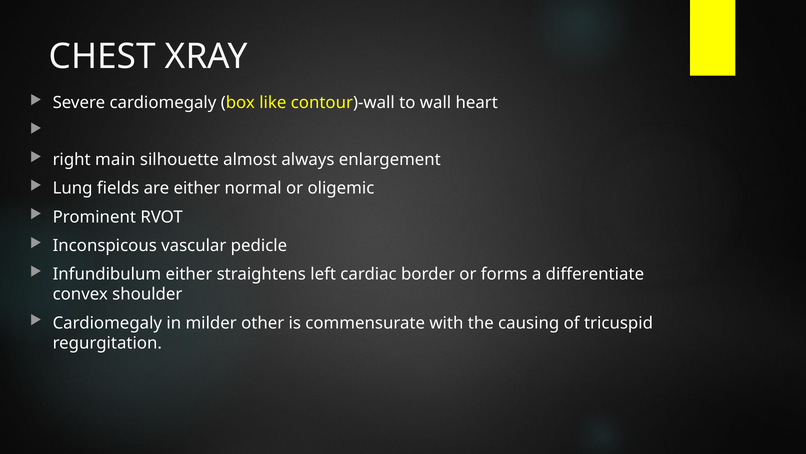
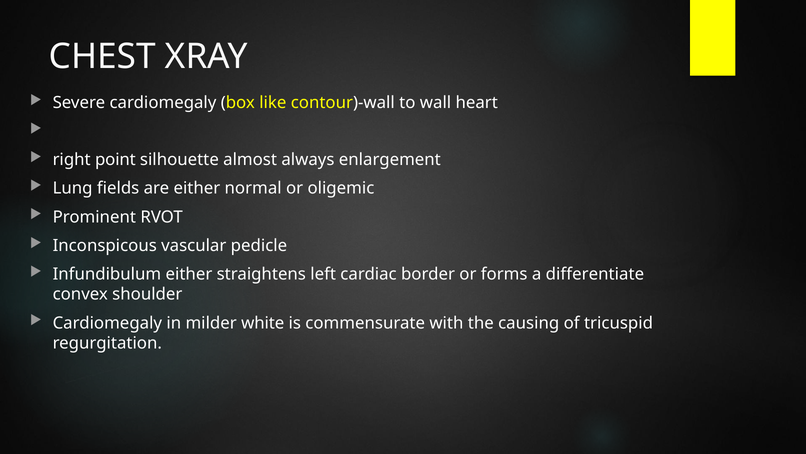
main: main -> point (115, 160)
other: other -> white (263, 323)
